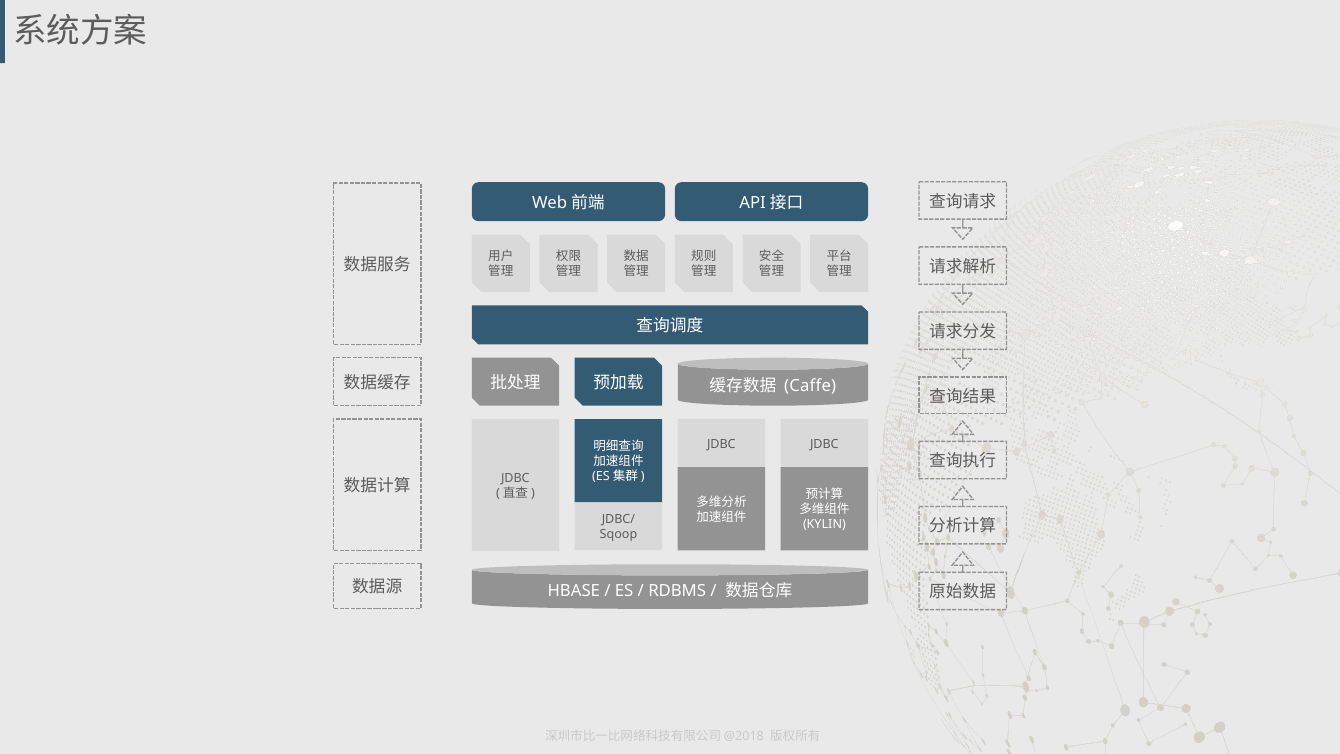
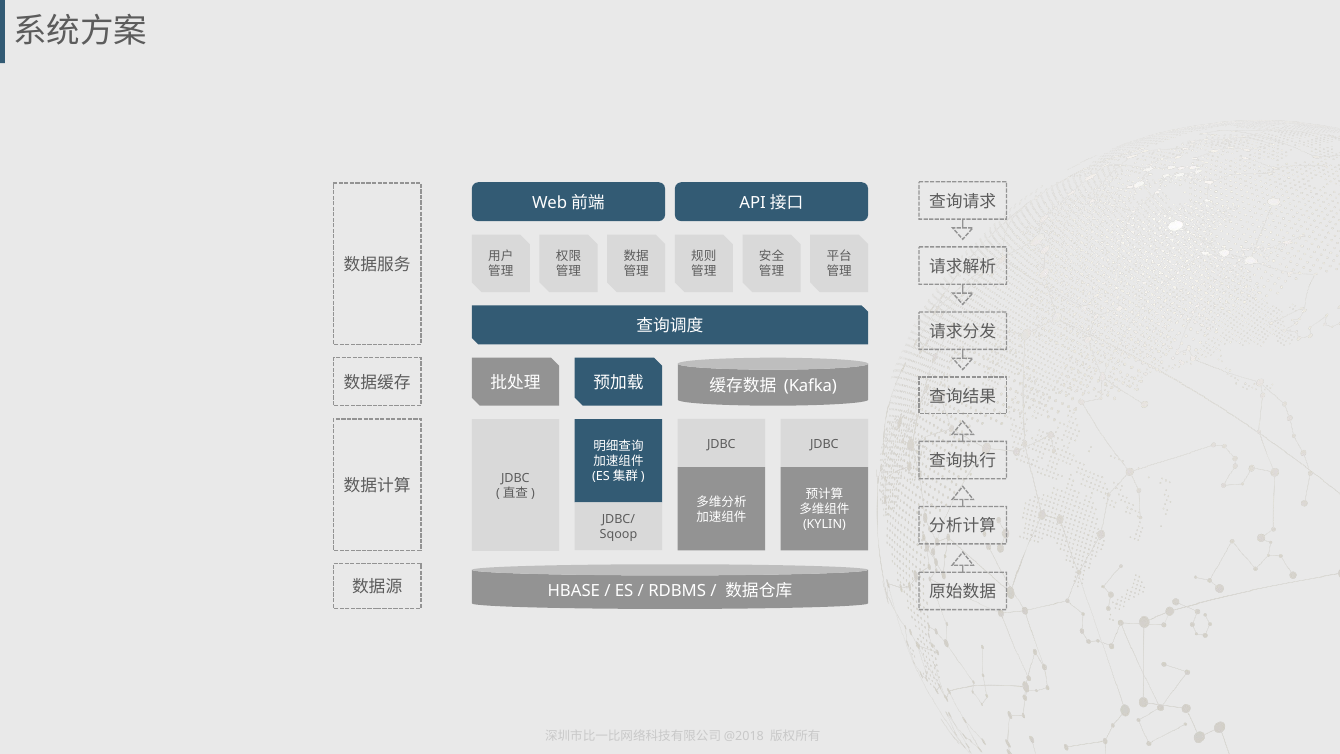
Caffe: Caffe -> Kafka (810, 386)
